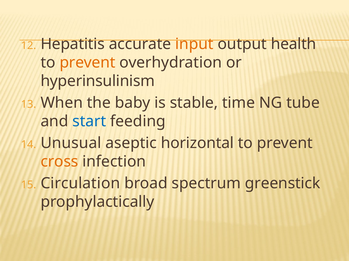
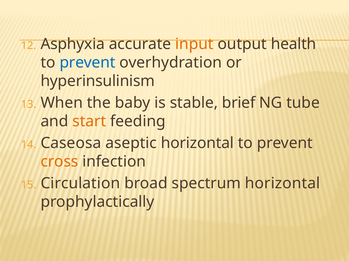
Hepatitis: Hepatitis -> Asphyxia (73, 44)
prevent colour: orange -> blue (88, 63)
time: time -> brief (239, 103)
start colour: blue -> orange (89, 122)
Unusual: Unusual -> Caseosa (71, 143)
spectrum greenstick: greenstick -> horizontal (283, 184)
